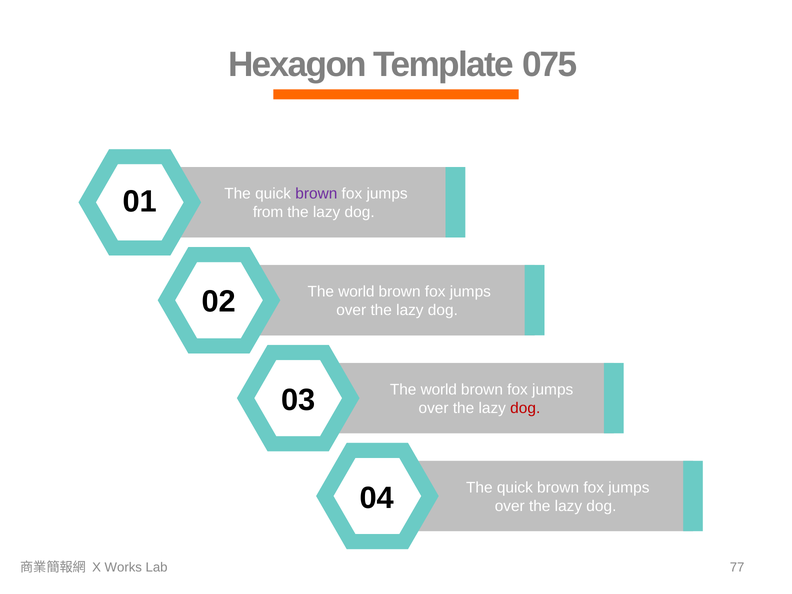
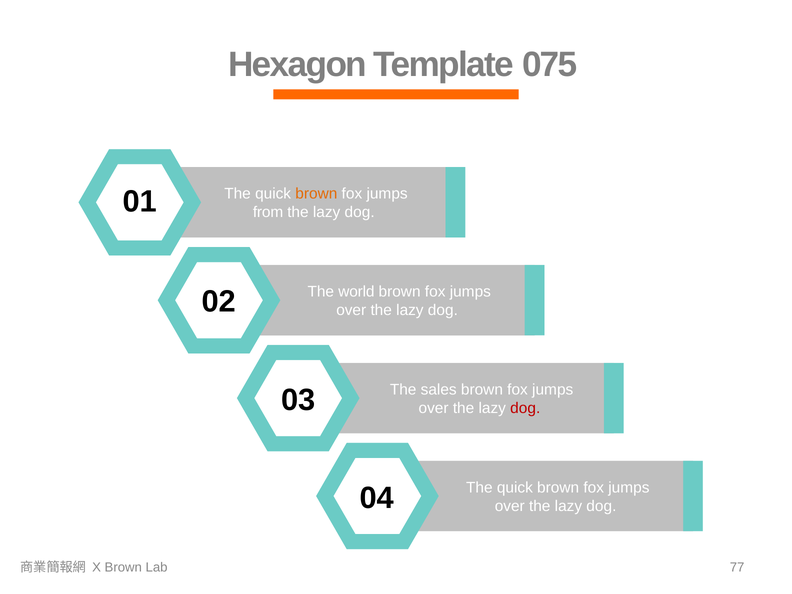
brown colour: purple -> orange (316, 194)
world: world -> sales (439, 390)
X Works: Works -> Brown (123, 567)
